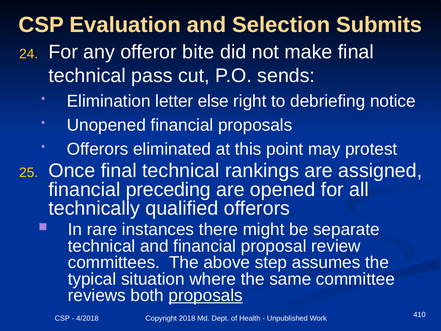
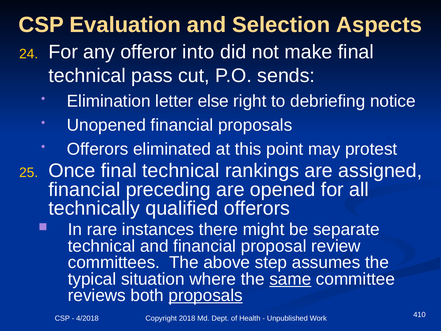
Submits: Submits -> Aspects (379, 25)
bite: bite -> into (198, 52)
same underline: none -> present (290, 279)
